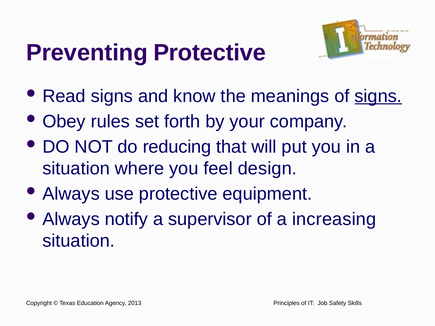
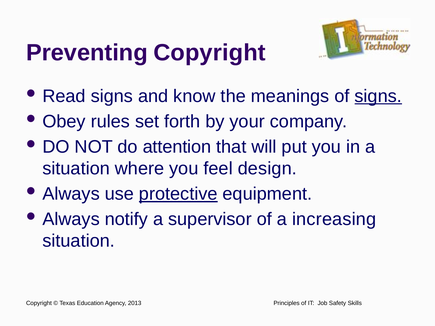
Preventing Protective: Protective -> Copyright (210, 53)
reducing: reducing -> attention (177, 147)
protective underline: none -> present (178, 194)
